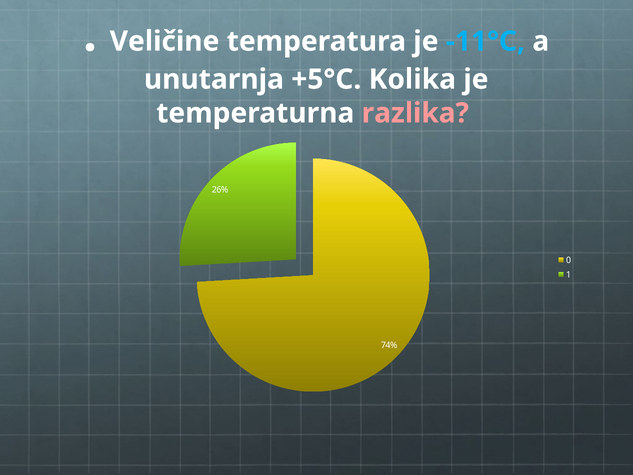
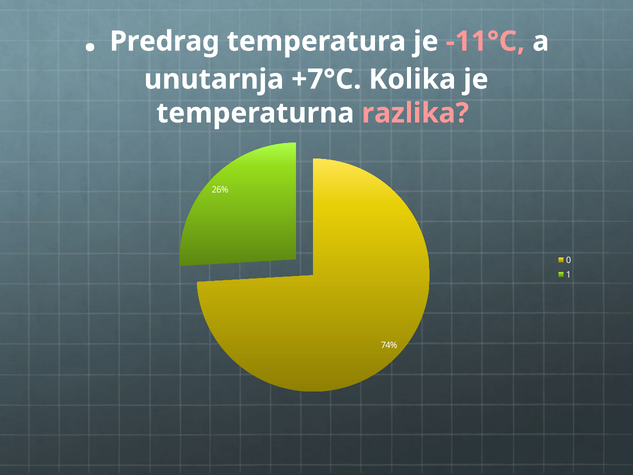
Veličine: Veličine -> Predrag (165, 41)
-11°C colour: light blue -> pink (485, 41)
+5°C: +5°C -> +7°C (326, 79)
